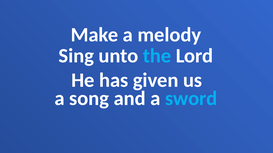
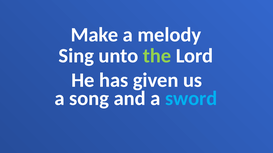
the colour: light blue -> light green (157, 56)
